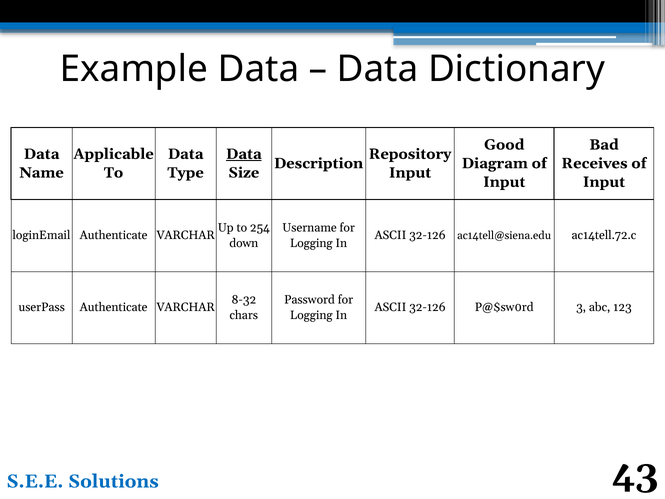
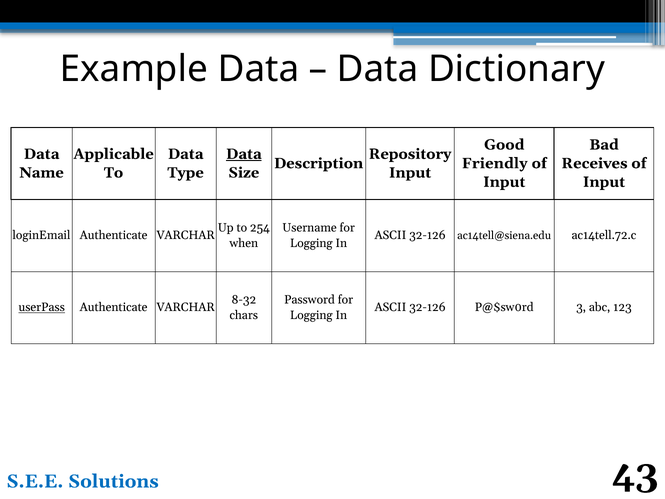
Diagram: Diagram -> Friendly (495, 163)
down: down -> when (244, 243)
userPass underline: none -> present (42, 307)
